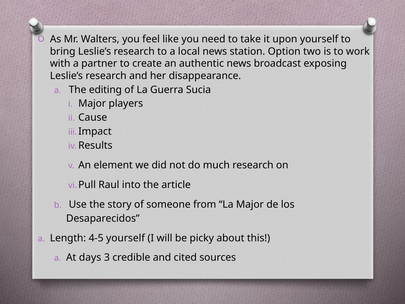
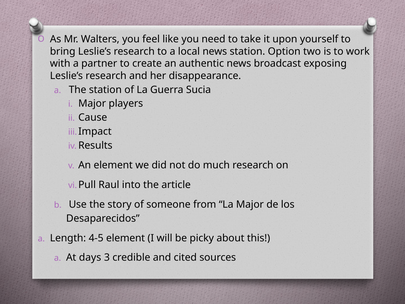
The editing: editing -> station (105, 90)
4-5 yourself: yourself -> element (126, 238)
